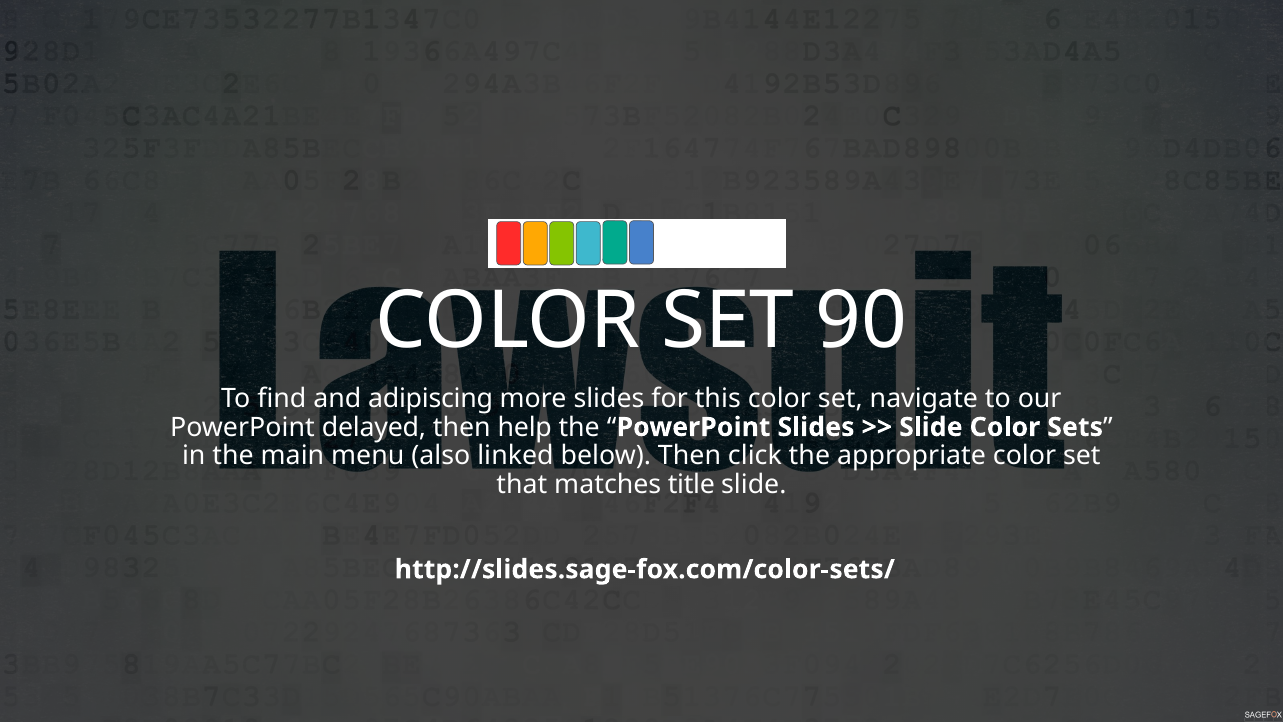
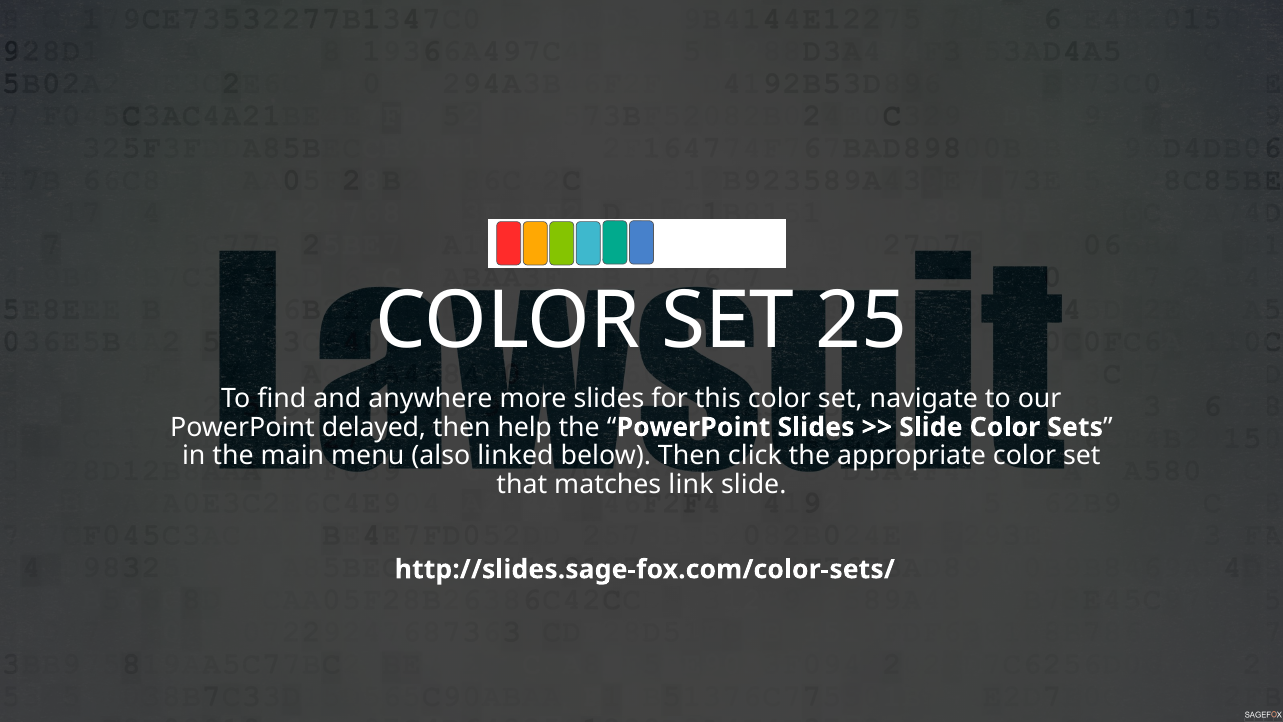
90: 90 -> 25 (861, 321)
adipiscing: adipiscing -> anywhere (430, 398)
title: title -> link (691, 485)
